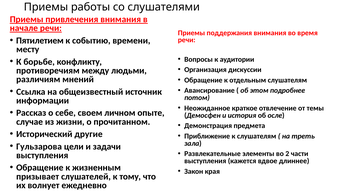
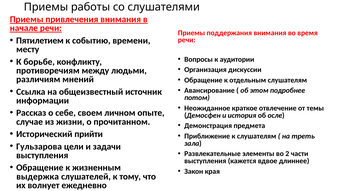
другие: другие -> прийти (89, 134)
призывает: призывает -> выдержка (38, 177)
